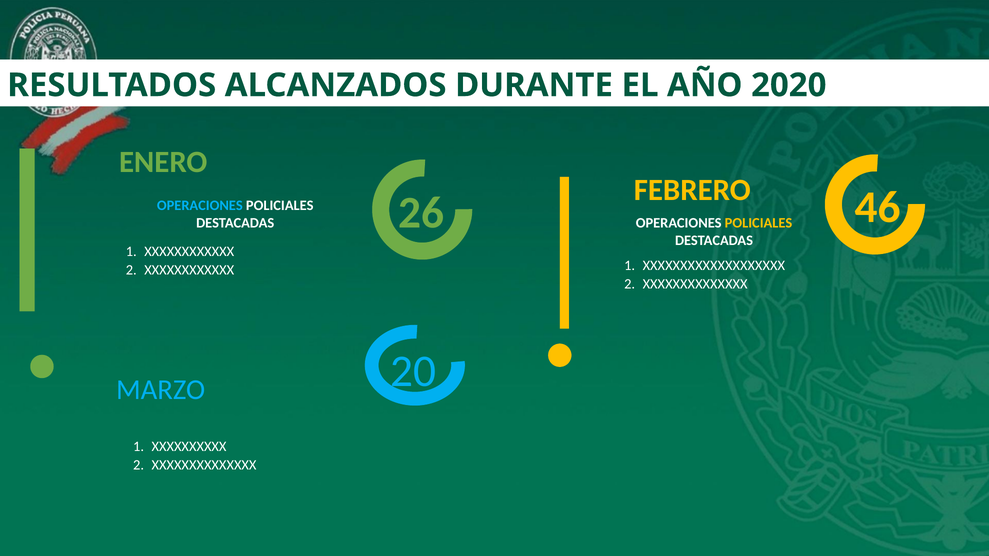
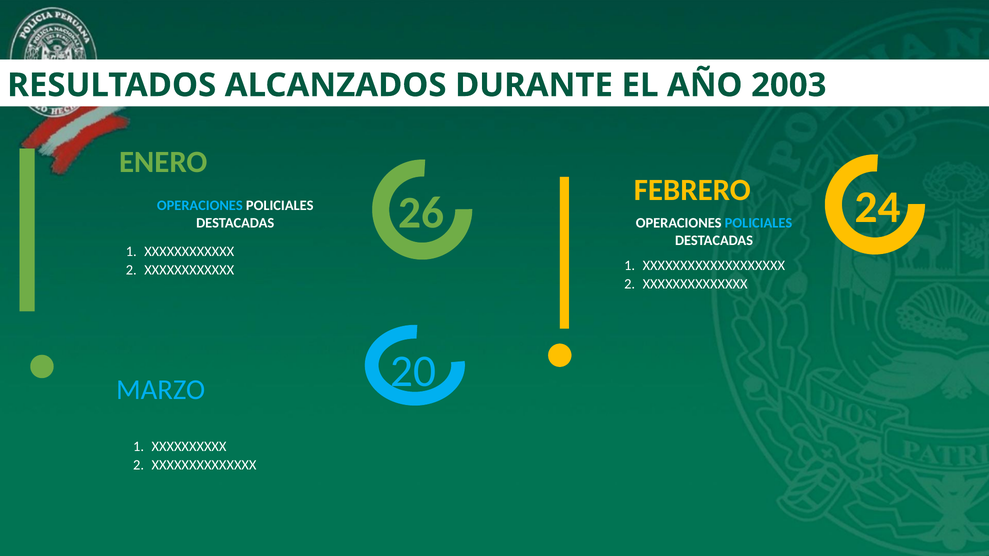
2020: 2020 -> 2003 (789, 85)
46: 46 -> 24 (878, 208)
POLICIALES colour: yellow -> light blue (759, 223)
